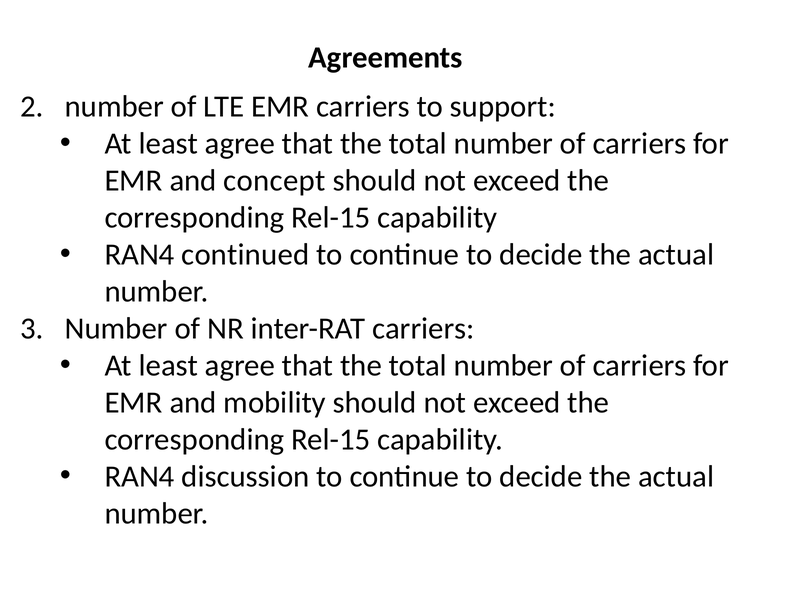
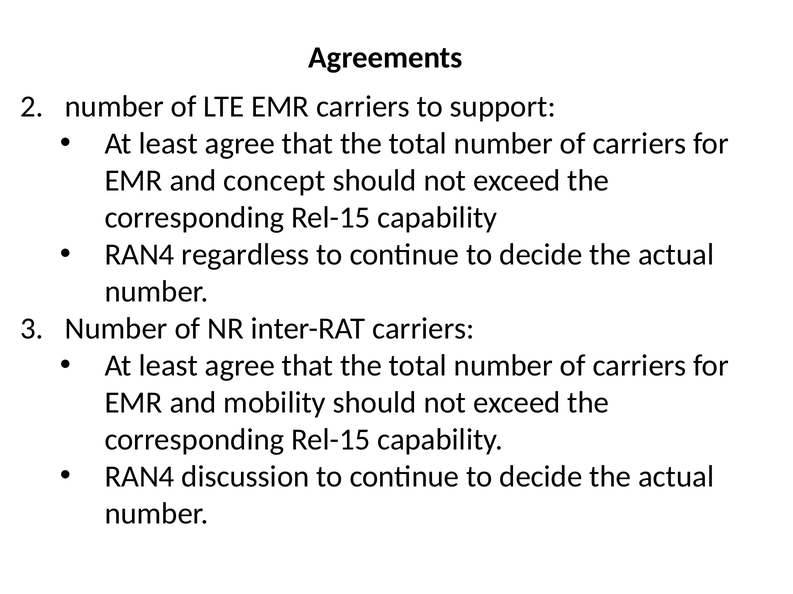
continued: continued -> regardless (245, 255)
